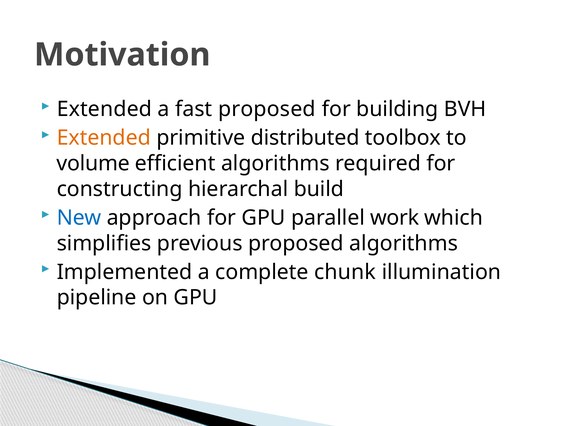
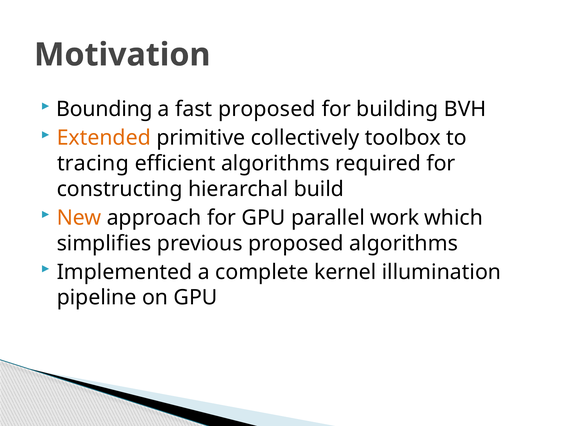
Extended: Extended -> Bounding (105, 109)
distributed: distributed -> collectively (305, 138)
volume: volume -> tracing (93, 163)
New colour: blue -> orange (79, 218)
chunk: chunk -> kernel (345, 272)
